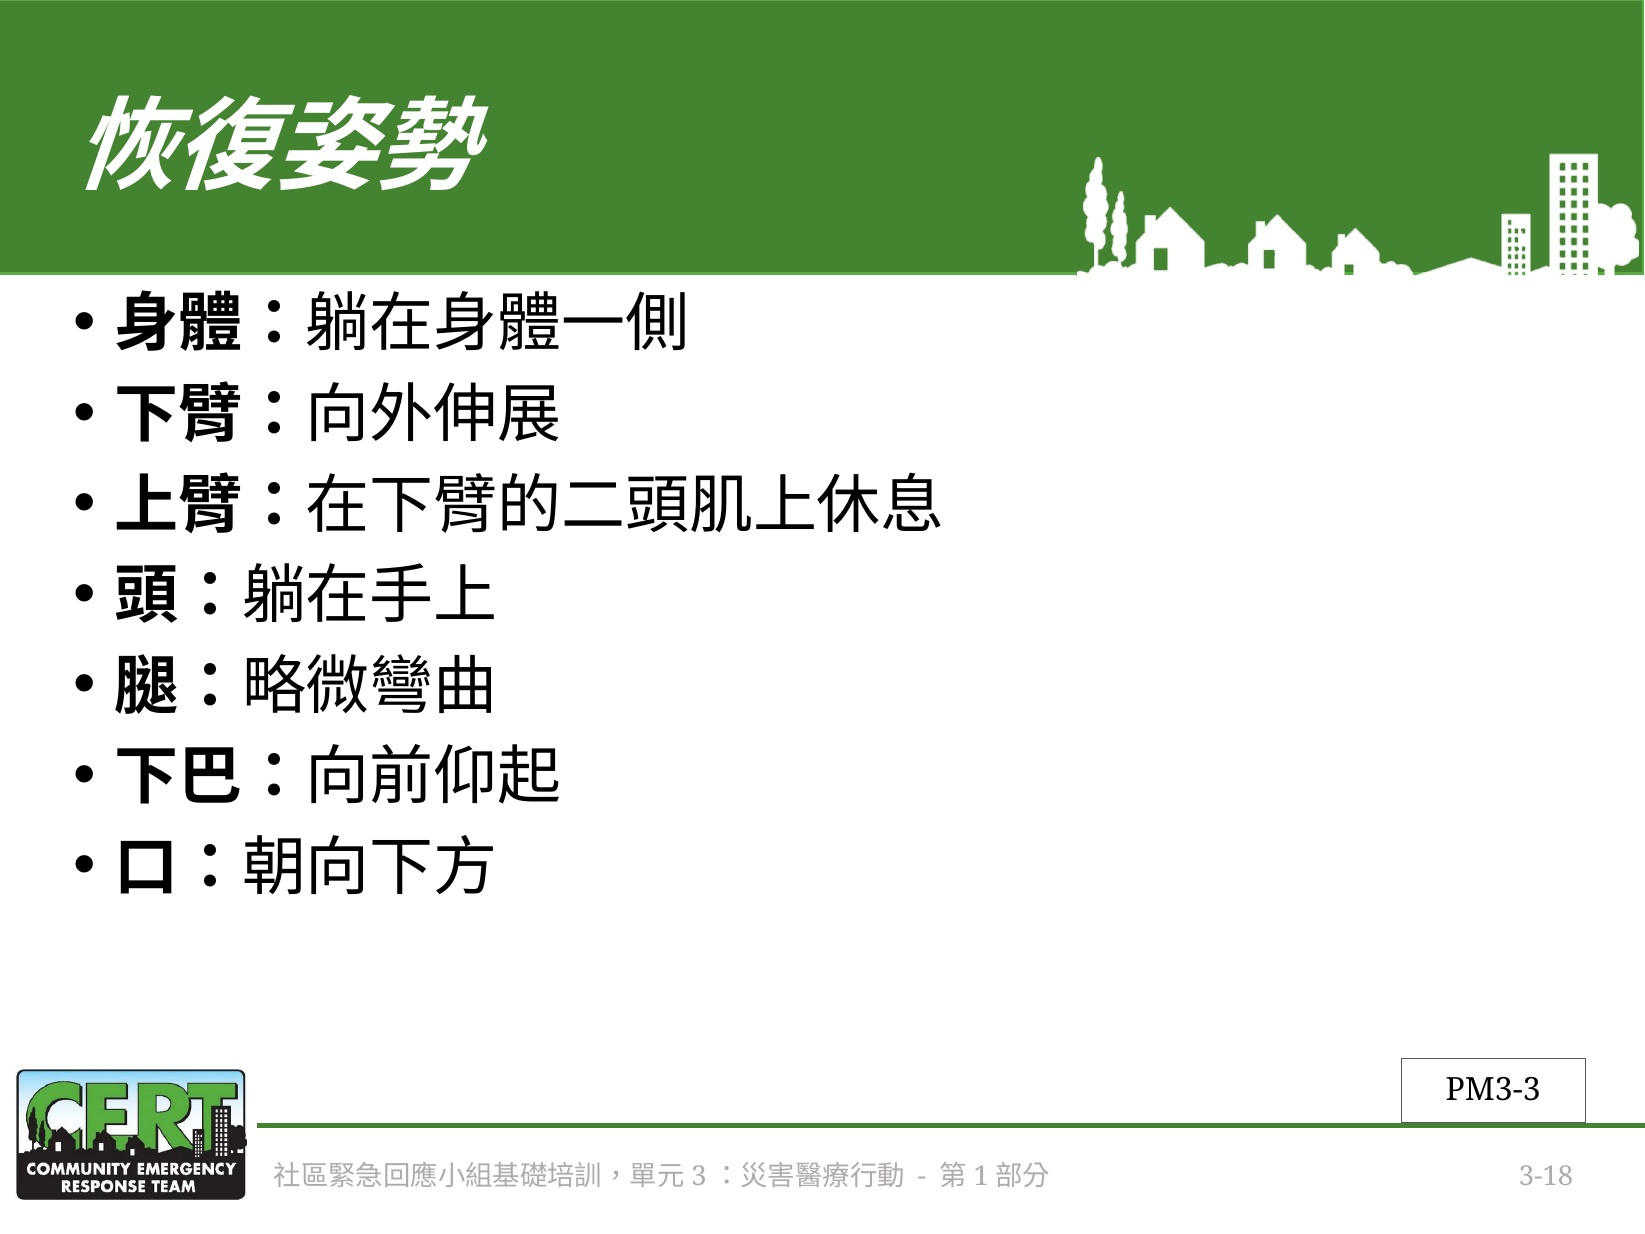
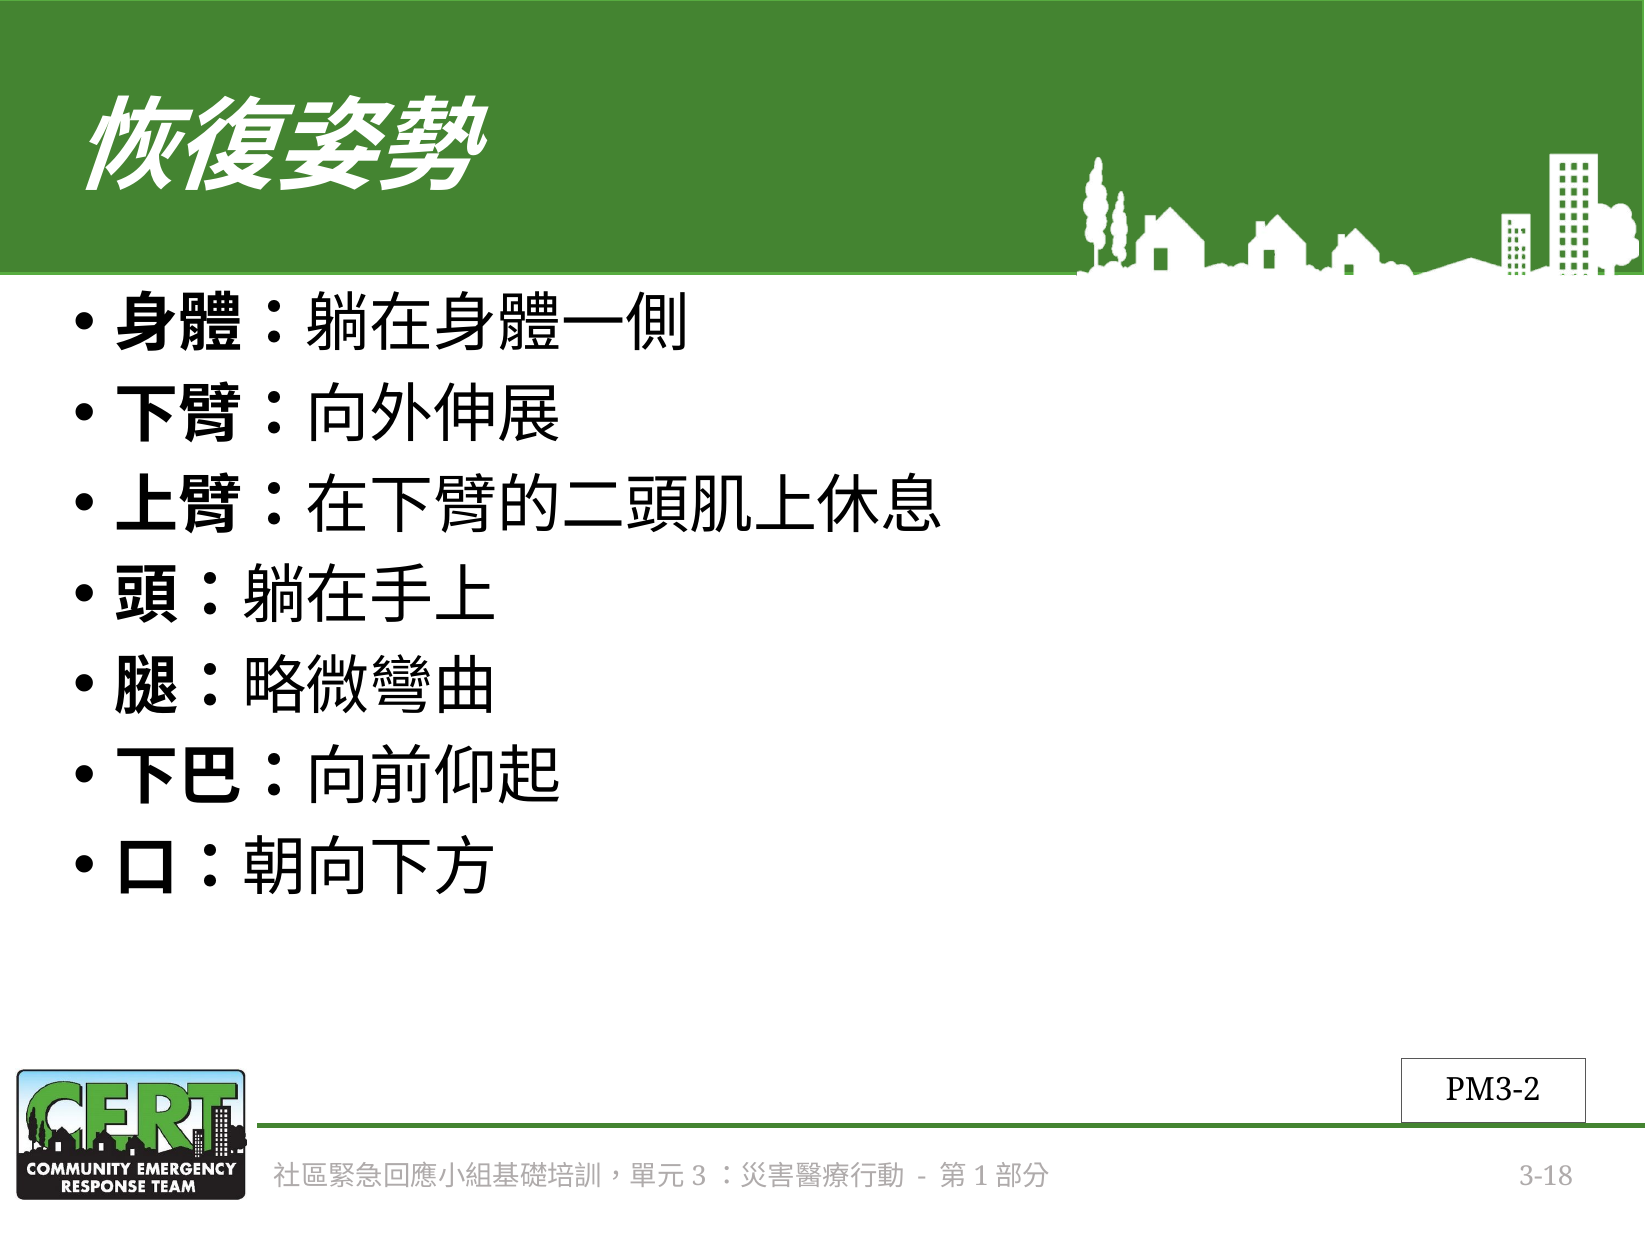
PM3-3: PM3-3 -> PM3-2 (1493, 1090)
